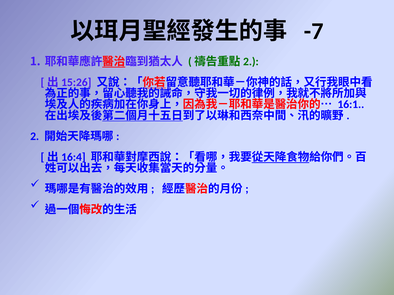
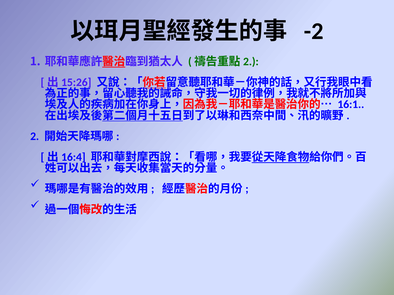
-7: -7 -> -2 (314, 31)
